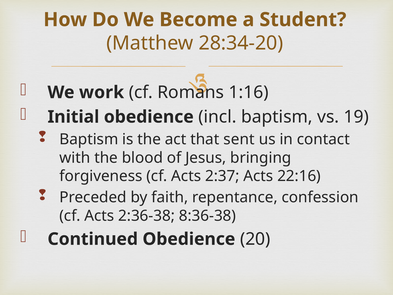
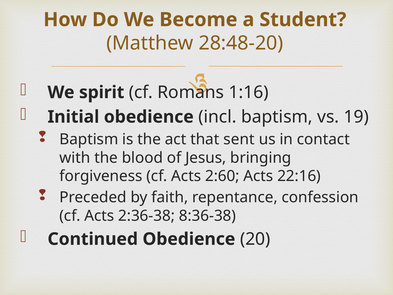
28:34-20: 28:34-20 -> 28:48-20 (241, 43)
work: work -> spirit (102, 92)
2:37: 2:37 -> 2:60 (222, 176)
